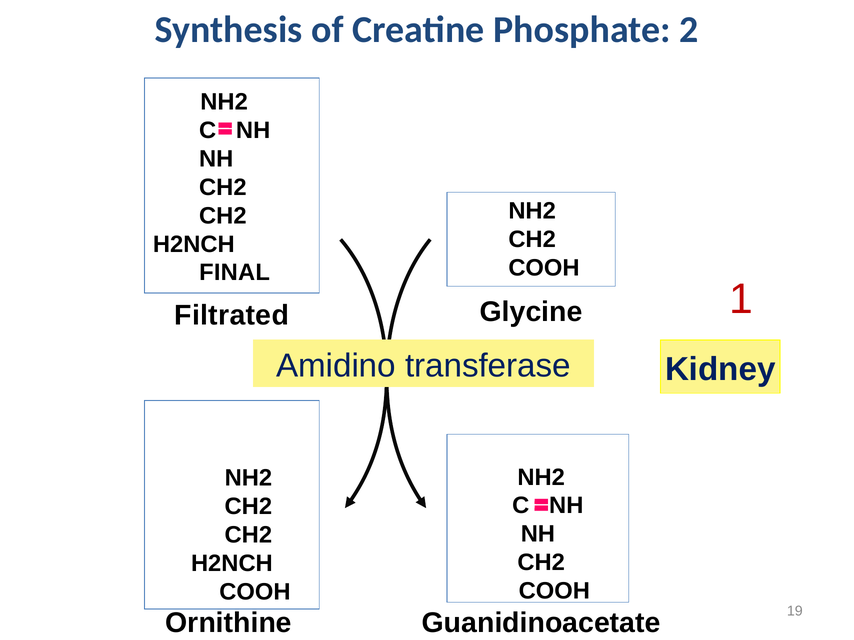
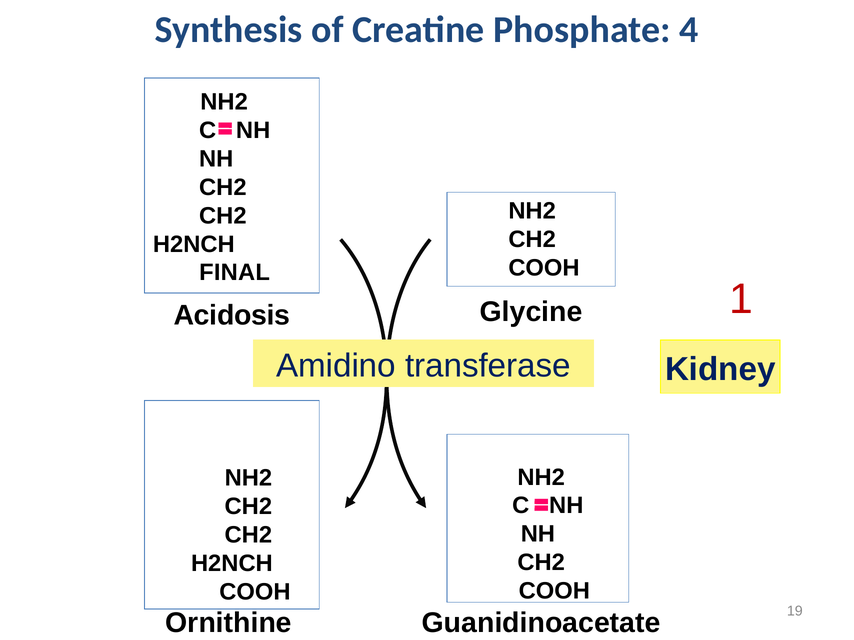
2: 2 -> 4 (689, 30)
Filtrated: Filtrated -> Acidosis (232, 316)
